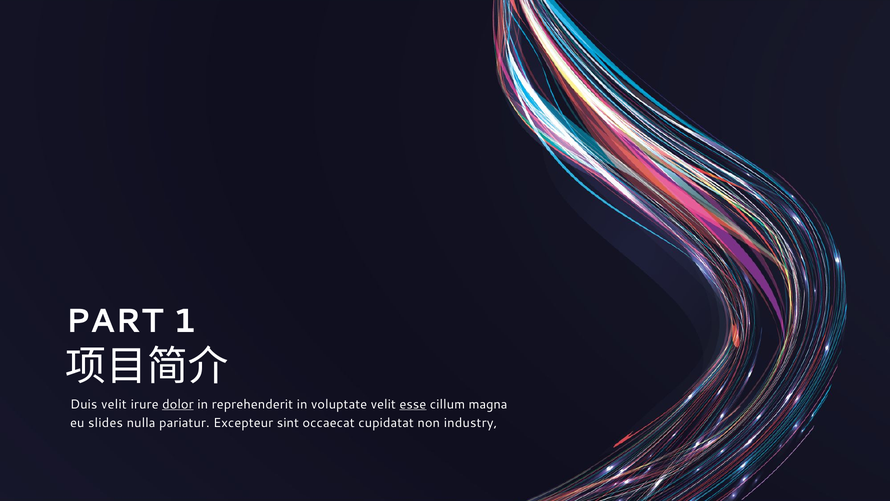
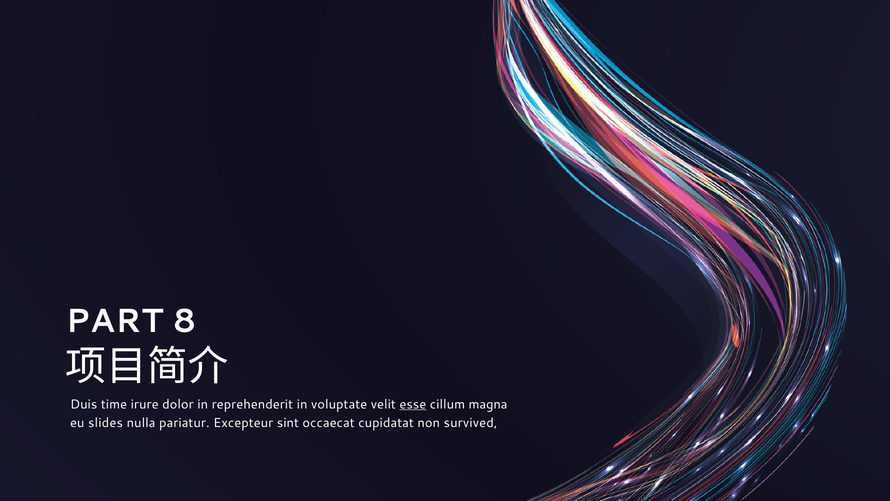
1: 1 -> 8 (185, 321)
Duis velit: velit -> time (114, 404)
dolor underline: present -> none (178, 404)
industry: industry -> survived (471, 423)
